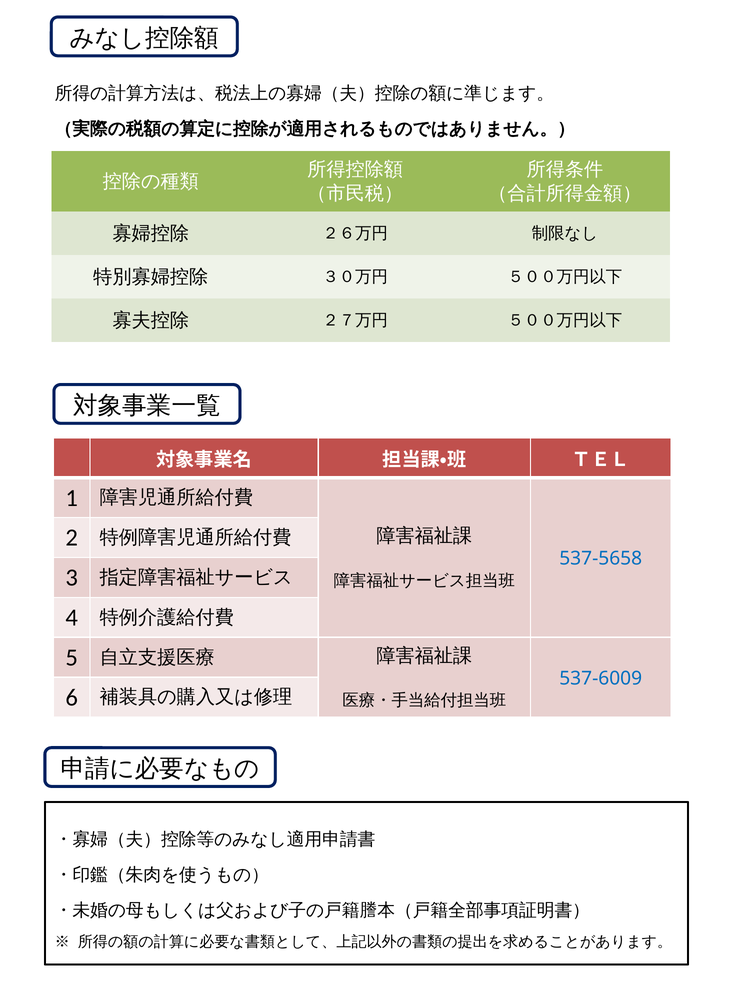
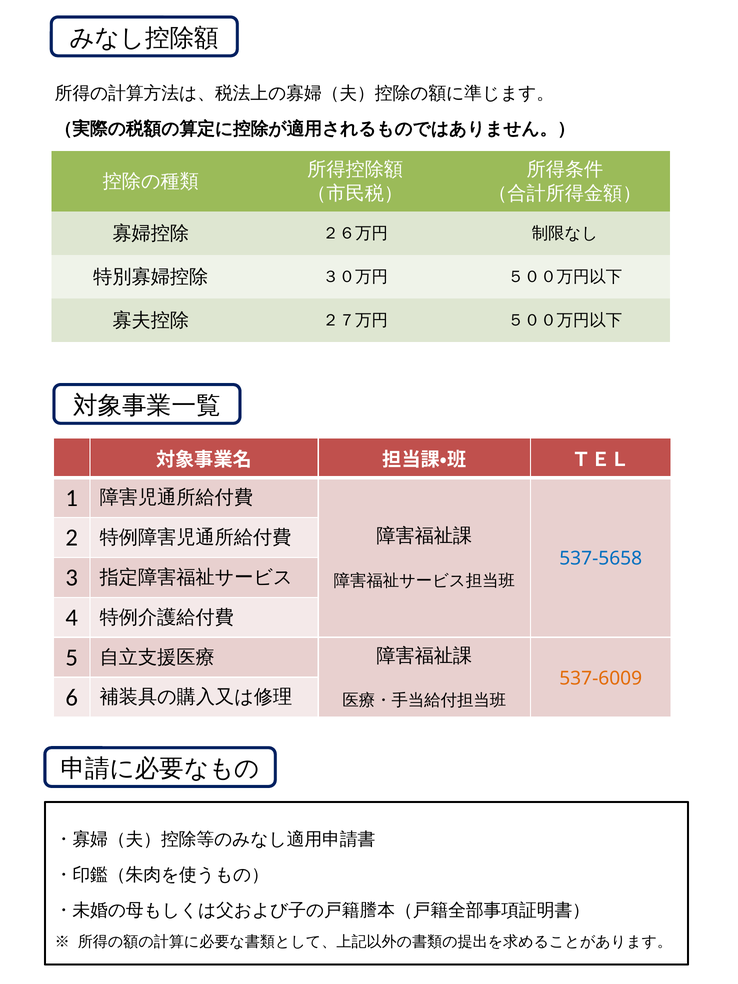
537-6009 colour: blue -> orange (601, 678)
